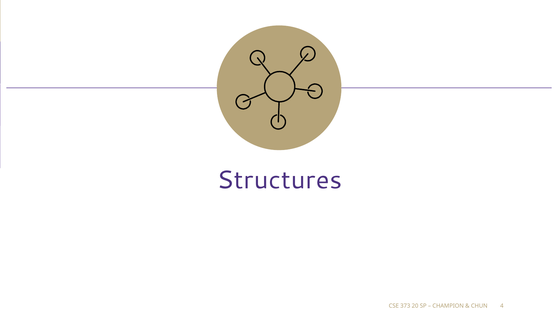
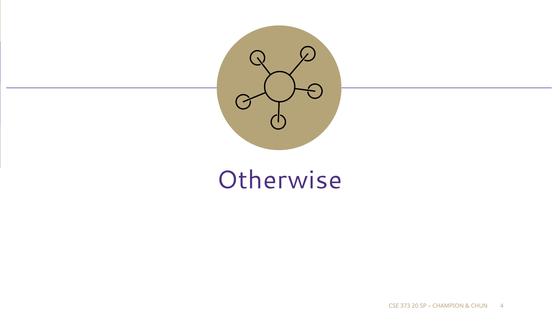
Structures: Structures -> Otherwise (279, 180)
